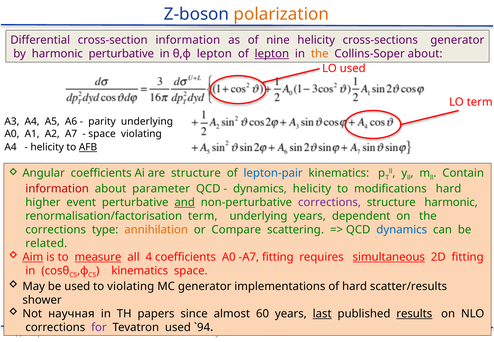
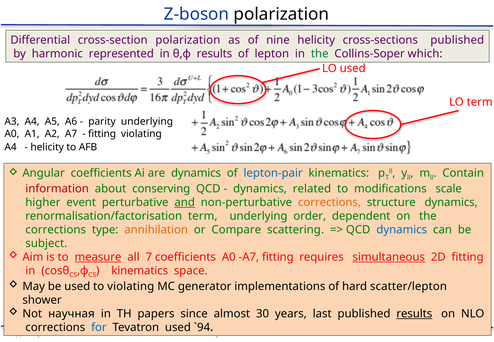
polarization colour: orange -> black (281, 14)
cross-section information: information -> polarization (188, 40)
cross-sections generator: generator -> published (457, 40)
harmonic perturbative: perturbative -> represented (121, 54)
θ,φ lepton: lepton -> results (214, 54)
lepton underline: present -> none (272, 54)
the colour: orange -> green (320, 54)
Collins-Soper about: about -> which (425, 54)
space: space -> fitting (102, 134)
AFB underline: present -> none (88, 147)
are structure: structure -> dynamics (196, 173)
parameter: parameter -> conserving (161, 189)
dynamics helicity: helicity -> related (312, 189)
modifications hard: hard -> scale (449, 189)
corrections colour: purple -> orange (330, 202)
structure harmonic: harmonic -> dynamics (451, 202)
underlying years: years -> order (310, 216)
related: related -> subject (46, 243)
Aim underline: present -> none (33, 257)
4: 4 -> 7 (149, 257)
scatter/results: scatter/results -> scatter/lepton (408, 286)
60: 60 -> 30 (263, 314)
last underline: present -> none (322, 314)
for colour: purple -> blue (99, 327)
